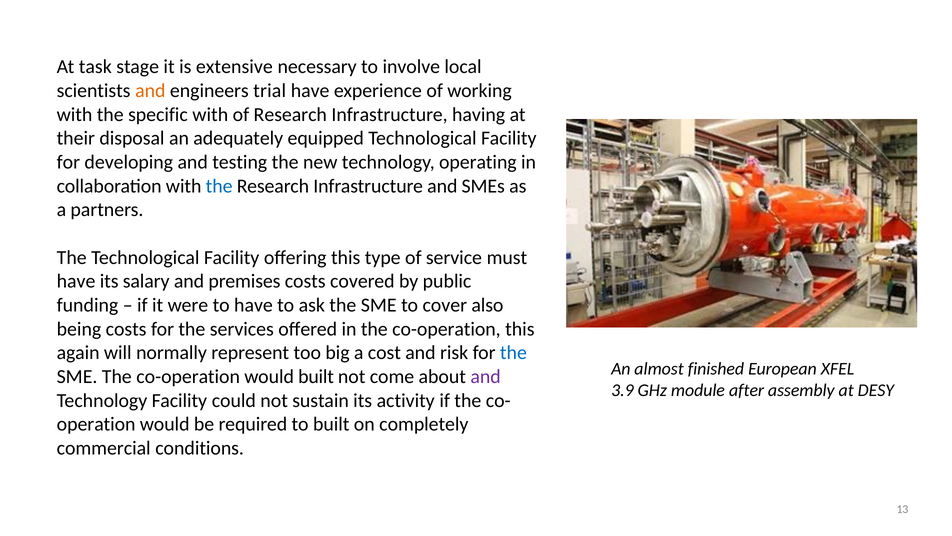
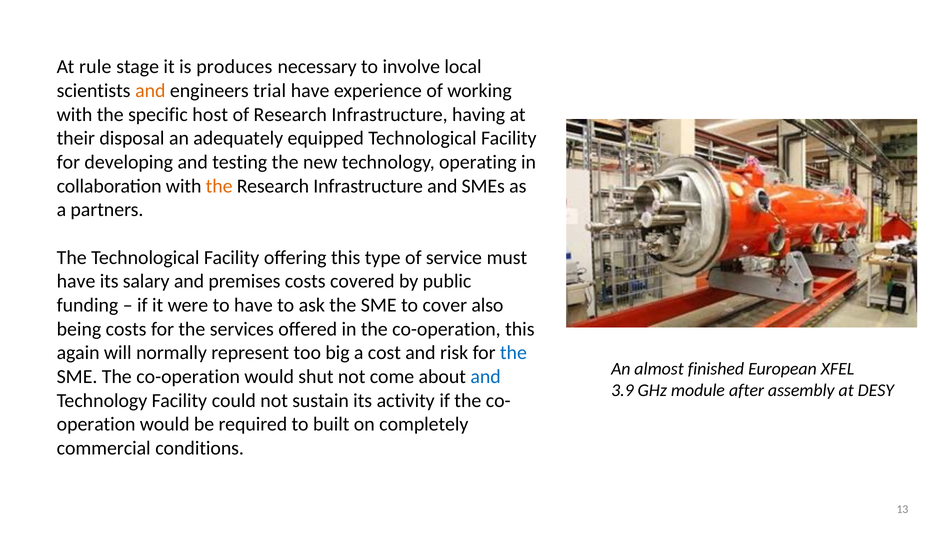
task: task -> rule (95, 67)
extensive: extensive -> produces (234, 67)
specific with: with -> host (210, 114)
the colour: blue -> orange (219, 186)
would built: built -> shut (316, 376)
and colour: purple -> blue (486, 376)
